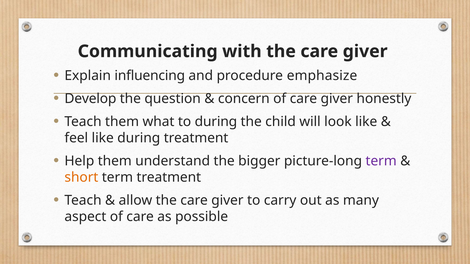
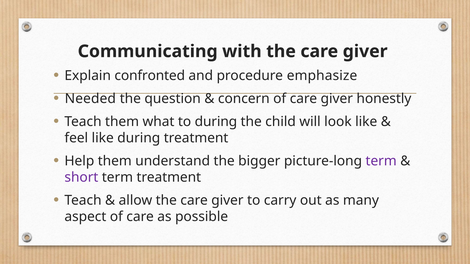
influencing: influencing -> confronted (150, 76)
Develop: Develop -> Needed (90, 99)
short colour: orange -> purple (81, 178)
